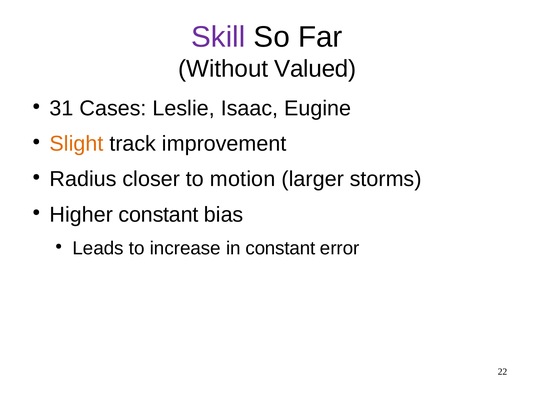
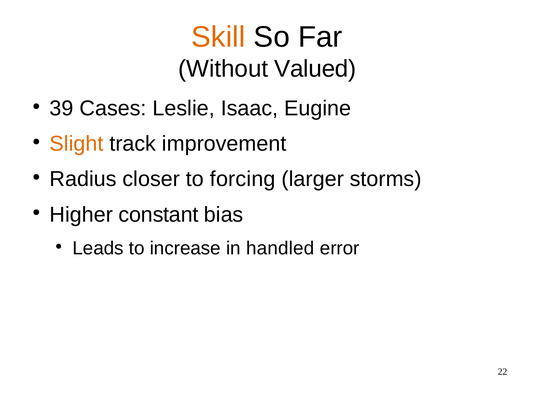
Skill colour: purple -> orange (218, 37)
31: 31 -> 39 (62, 108)
motion: motion -> forcing (243, 179)
in constant: constant -> handled (280, 248)
